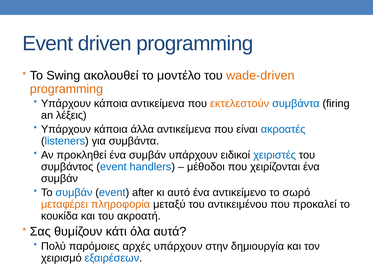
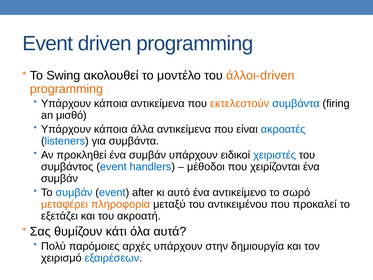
wade-driven: wade-driven -> άλλοι-driven (260, 75)
λέξεις: λέξεις -> μισθό (71, 115)
κουκίδα: κουκίδα -> εξετάζει (59, 216)
